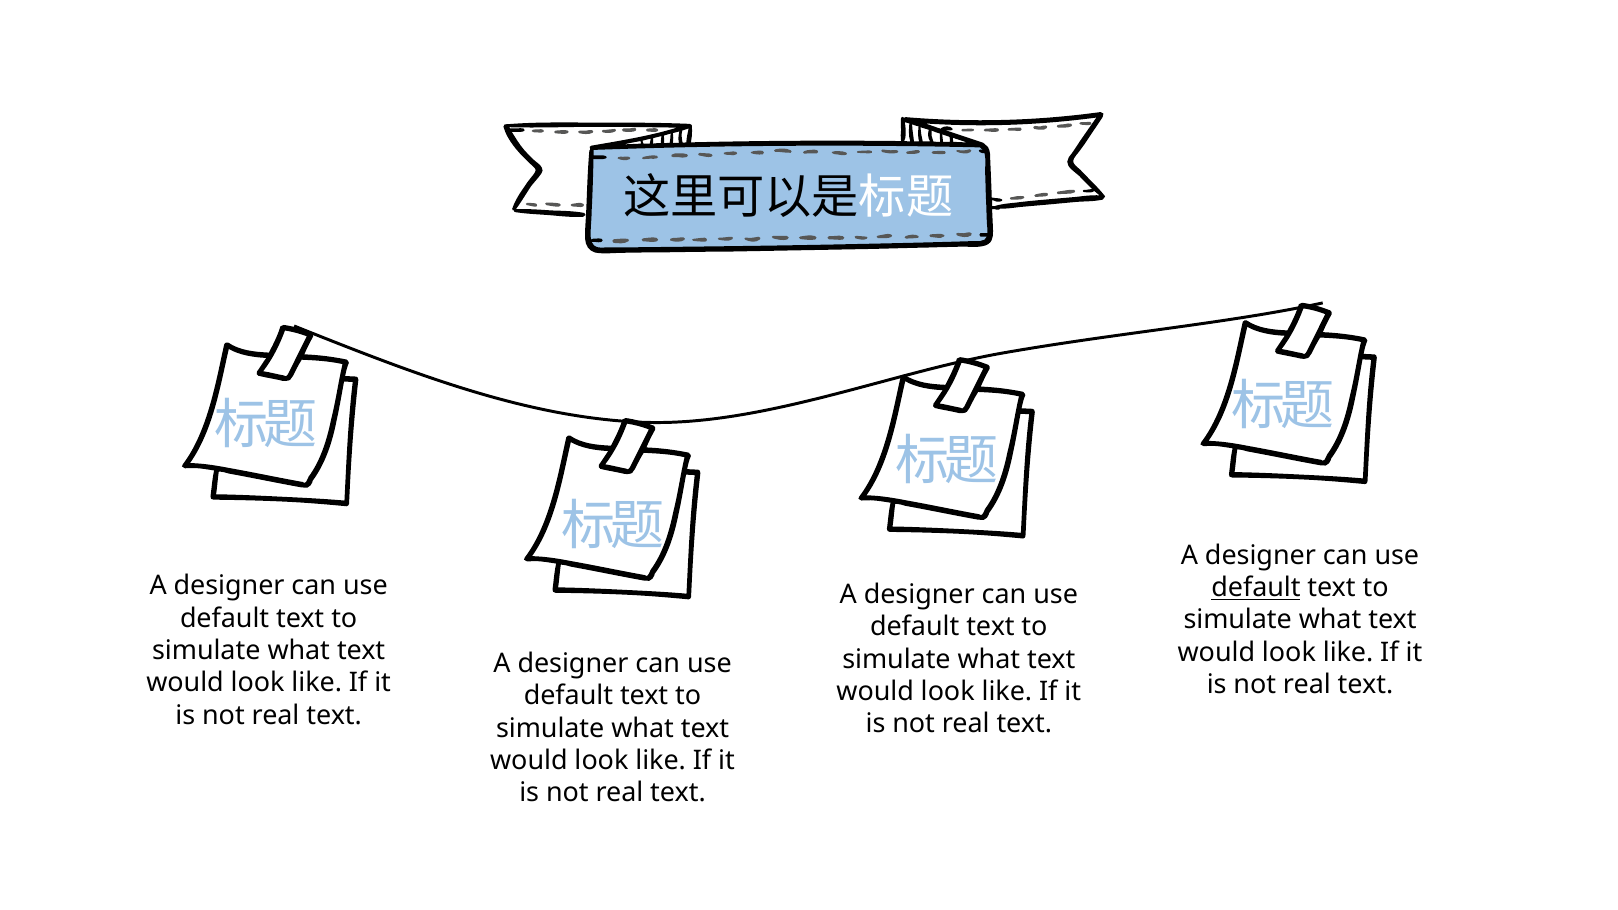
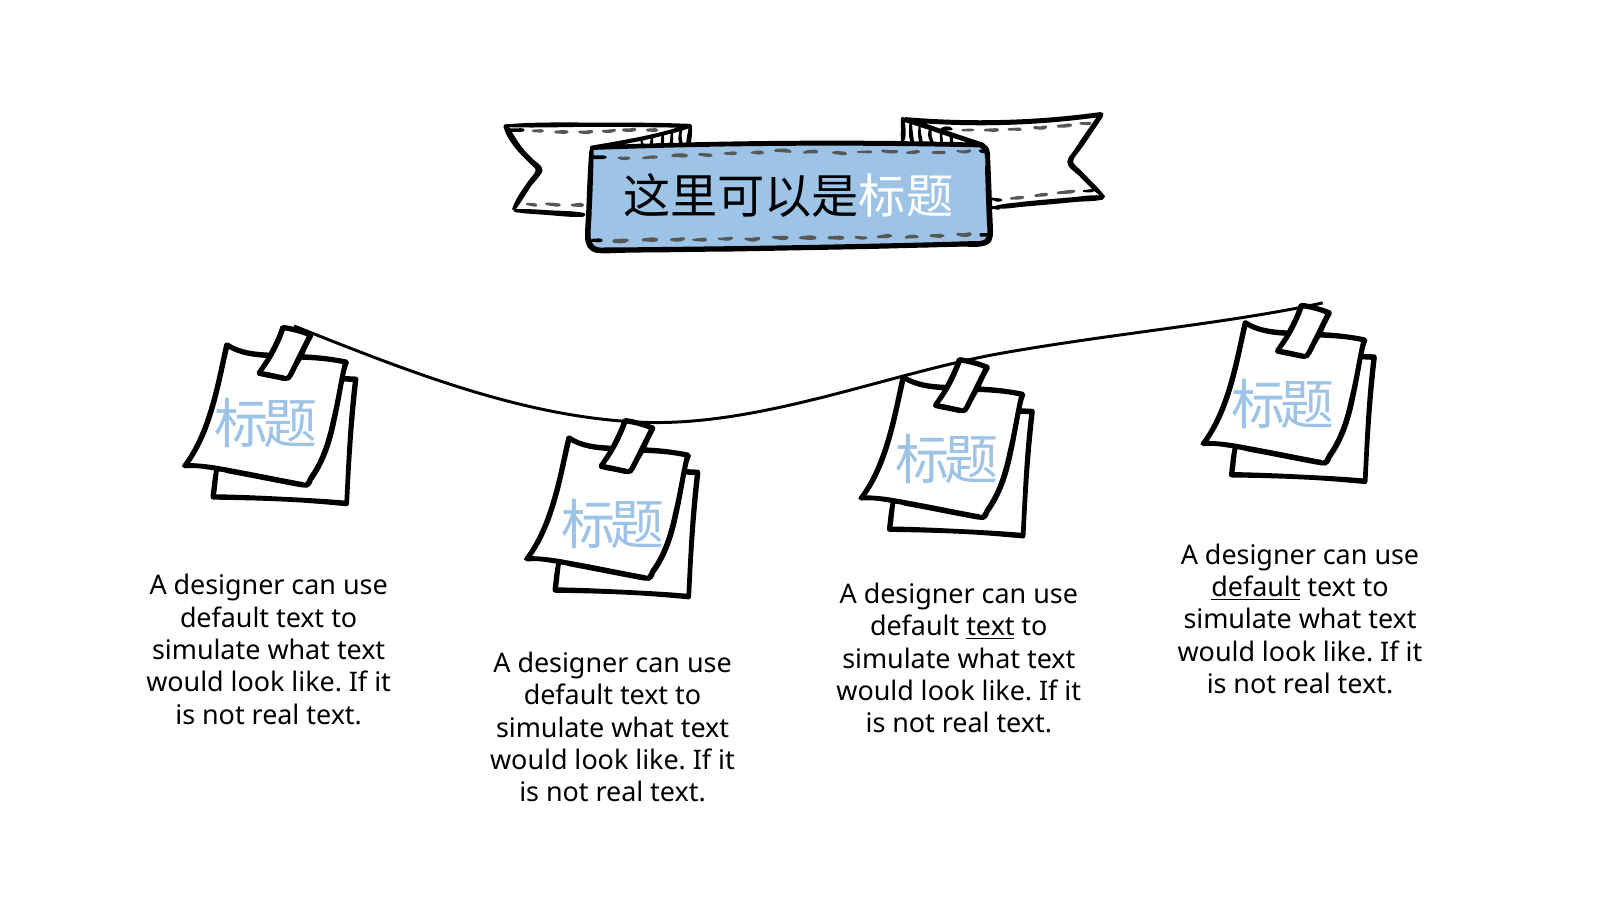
text underline: none -> present (990, 627)
